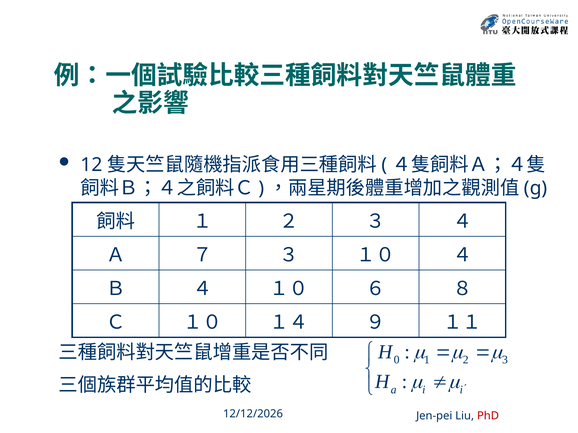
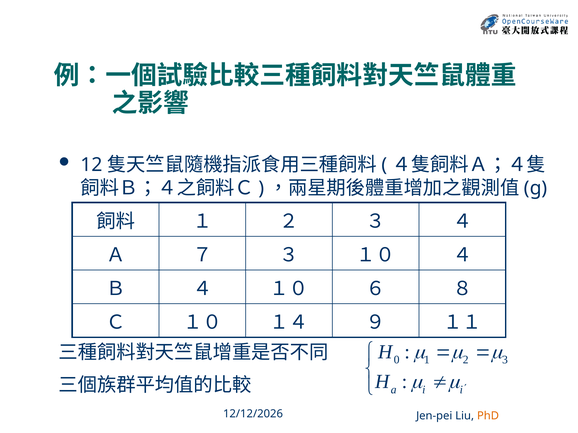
PhD colour: red -> orange (488, 416)
